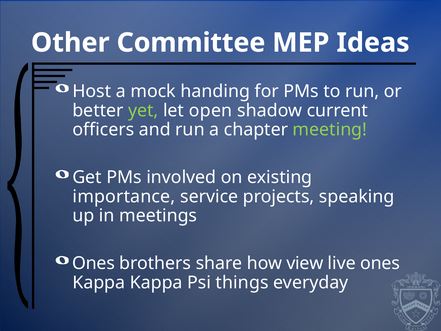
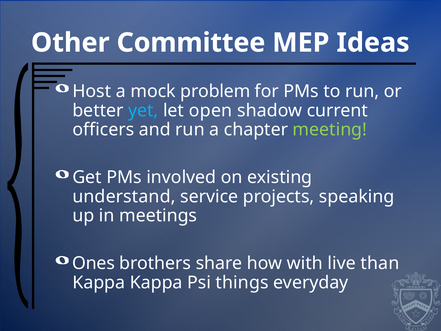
handing: handing -> problem (215, 91)
yet colour: light green -> light blue (143, 110)
importance: importance -> understand (124, 196)
view: view -> with (305, 263)
live ones: ones -> than (380, 263)
